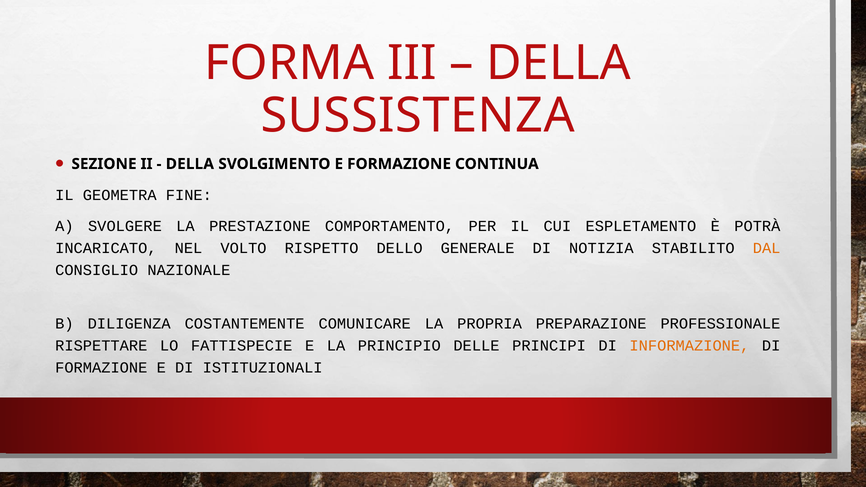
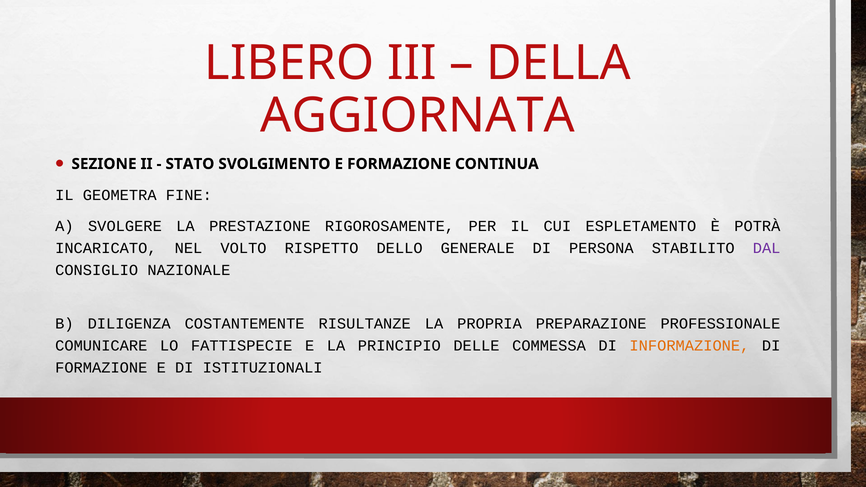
FORMA: FORMA -> LIBERO (289, 63)
SUSSISTENZA: SUSSISTENZA -> AGGIORNATA (418, 116)
DELLA: DELLA -> STATO (190, 164)
COMPORTAMENTO: COMPORTAMENTO -> RIGOROSAMENTE (390, 226)
NOTIZIA: NOTIZIA -> PERSONA (601, 248)
DAL colour: orange -> purple (767, 248)
COMUNICARE: COMUNICARE -> RISULTANZE (365, 324)
RISPETTARE: RISPETTARE -> COMUNICARE (101, 346)
PRINCIPI: PRINCIPI -> COMMESSA (549, 346)
